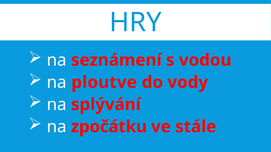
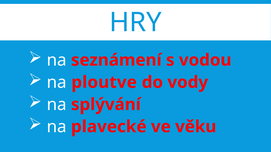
zpočátku: zpočátku -> plavecké (109, 127)
stále: stále -> věku (196, 127)
